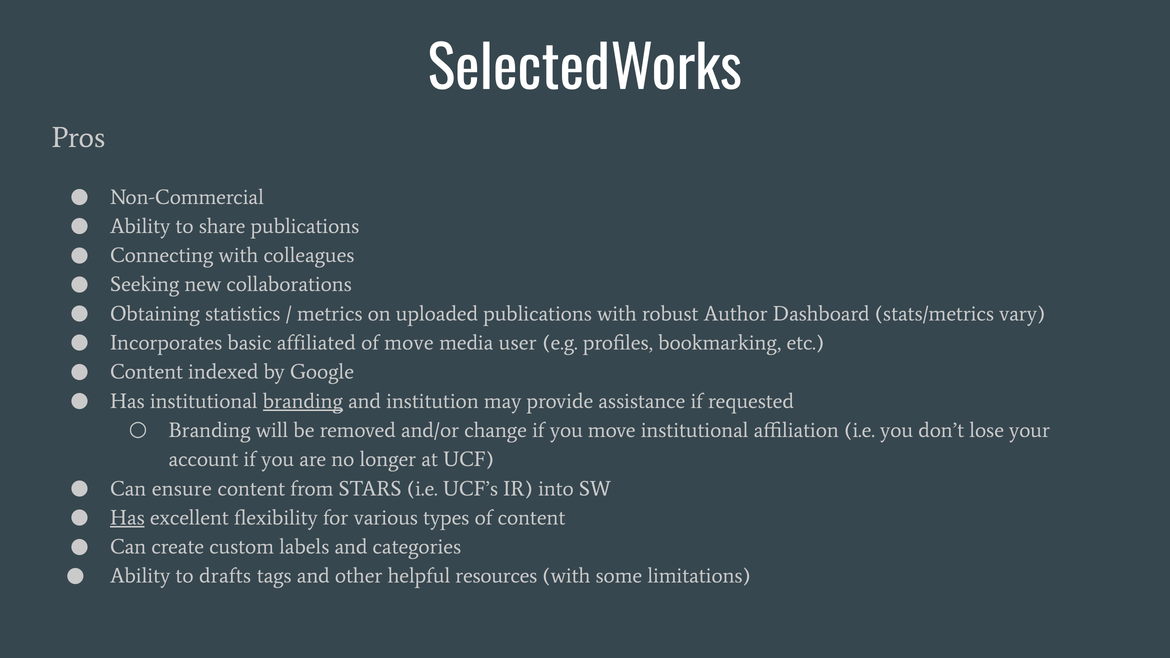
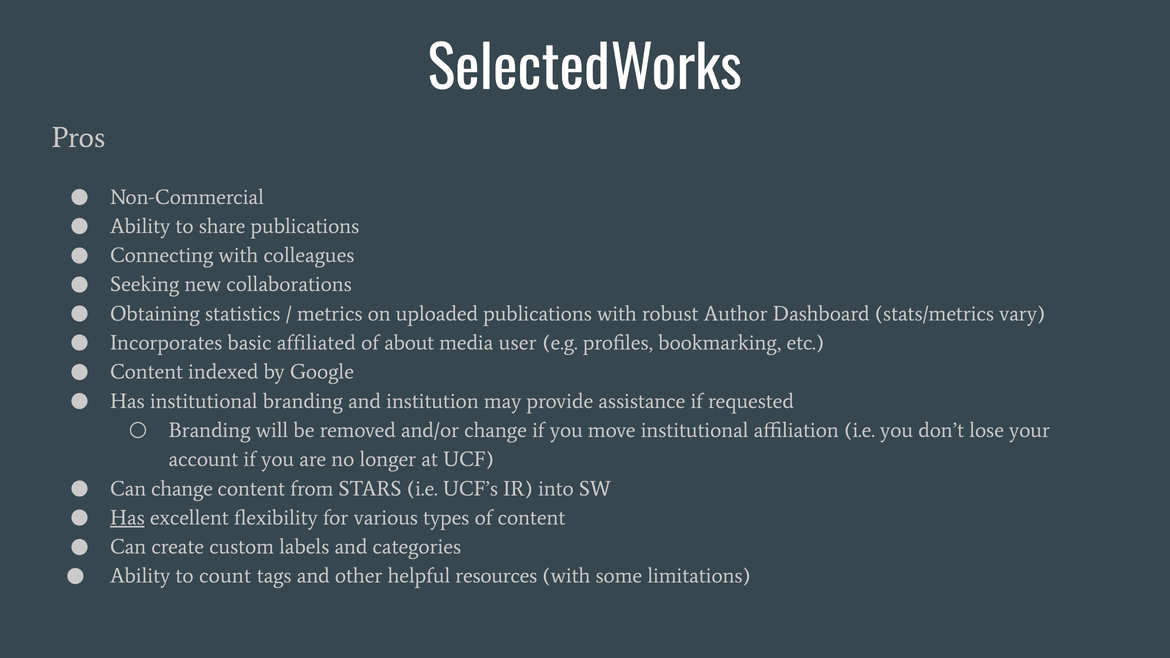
of move: move -> about (409, 343)
branding underline: present -> none (303, 401)
Can ensure: ensure -> change (182, 489)
drafts: drafts -> count (225, 576)
